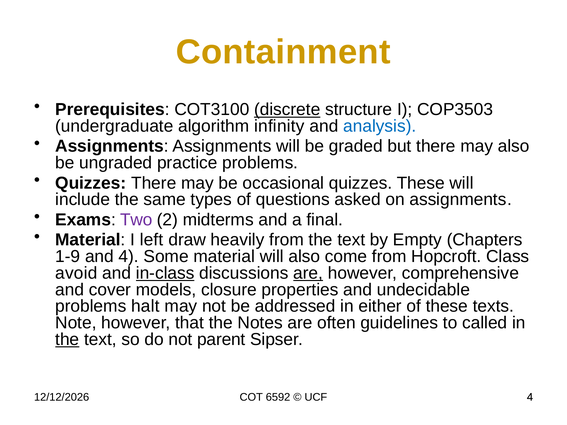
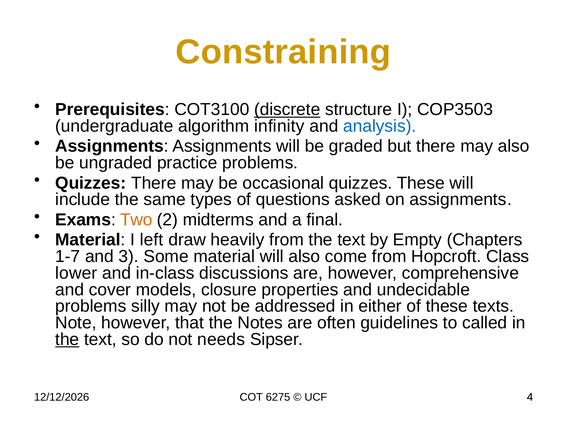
Containment: Containment -> Constraining (283, 52)
Two colour: purple -> orange (136, 220)
1-9: 1-9 -> 1-7 (68, 257)
and 4: 4 -> 3 (129, 257)
avoid: avoid -> lower (76, 273)
in-class underline: present -> none (165, 273)
are underline: present -> none (308, 273)
halt: halt -> silly (145, 306)
parent: parent -> needs (221, 340)
6592: 6592 -> 6275 (278, 397)
